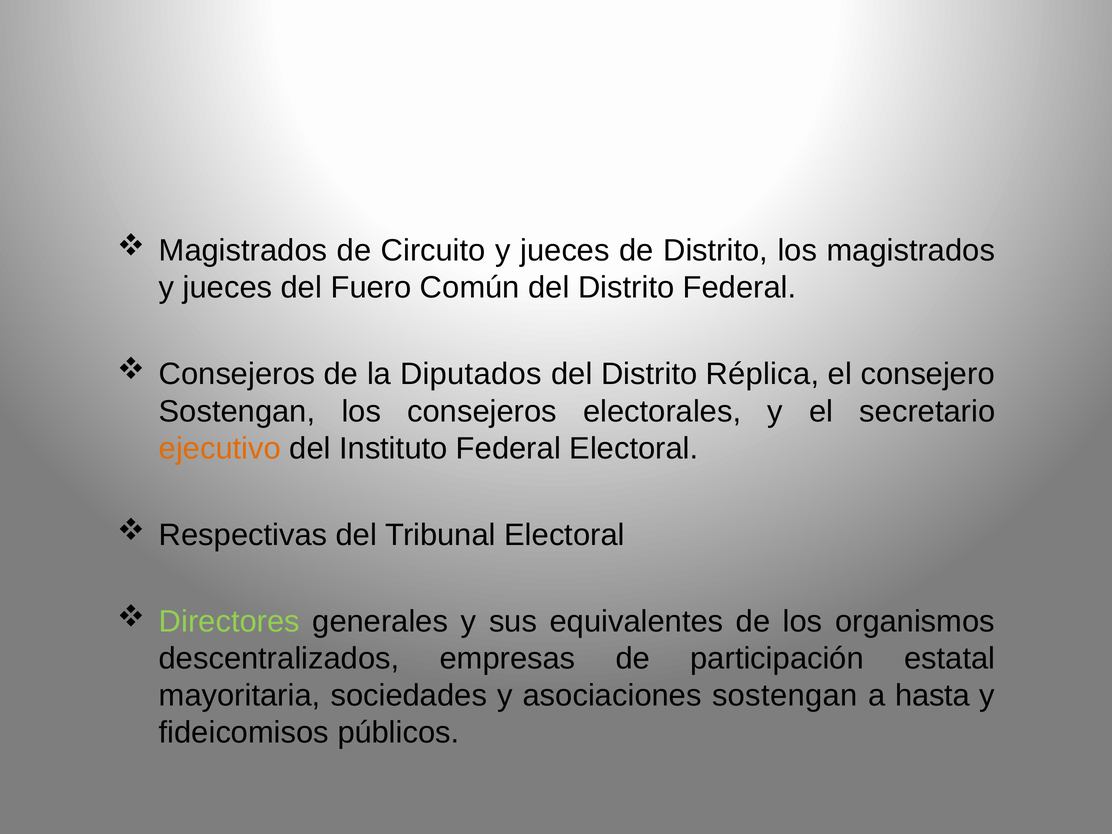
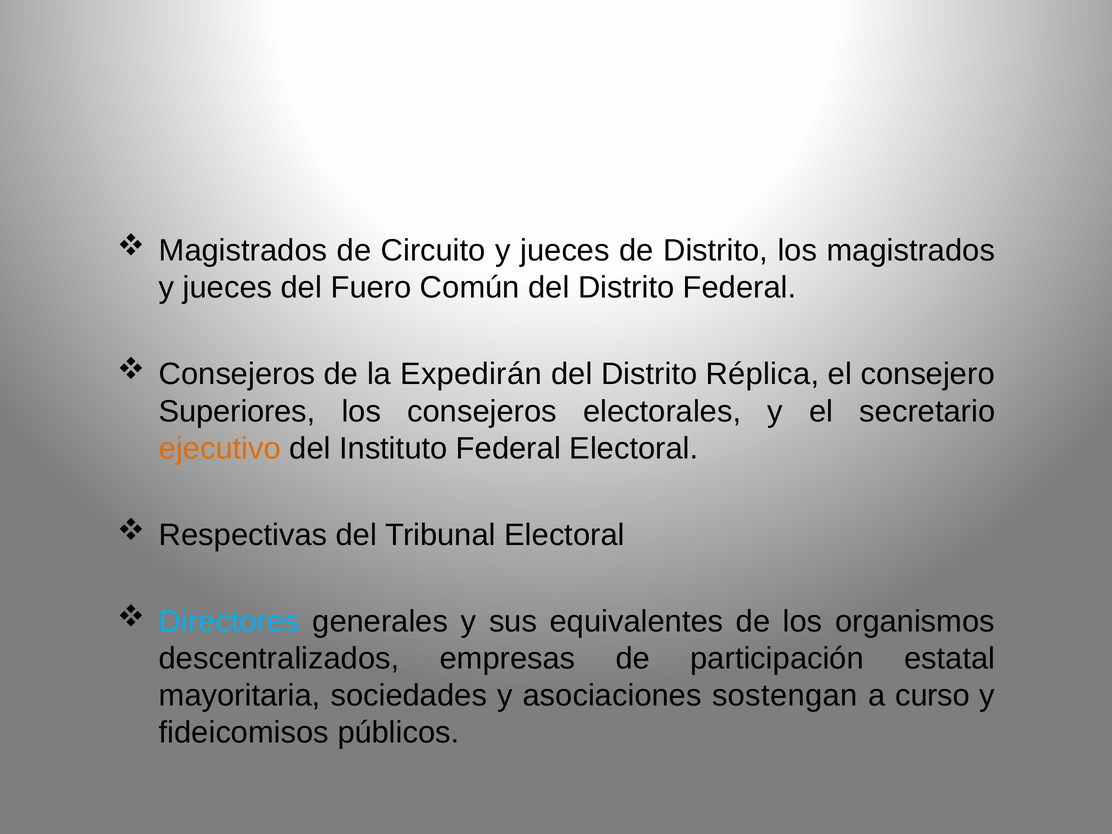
Diputados: Diputados -> Expedirán (471, 374)
Sostengan: Sostengan -> Superiores (237, 411)
Directores colour: light green -> light blue (229, 621)
hasta: hasta -> curso (933, 696)
